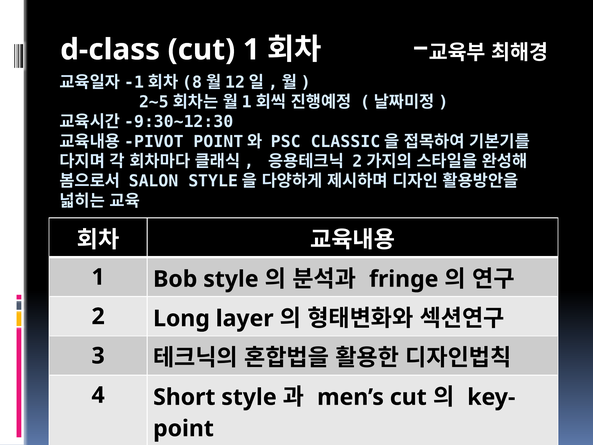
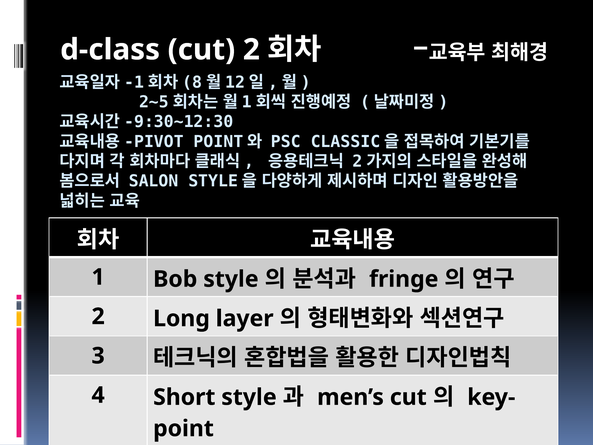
cut 1: 1 -> 2 (251, 50)
